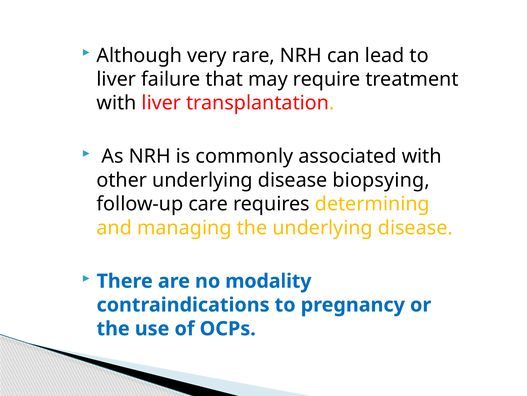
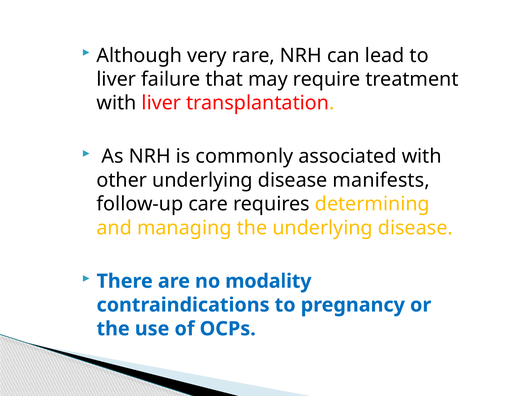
biopsying: biopsying -> manifests (381, 180)
